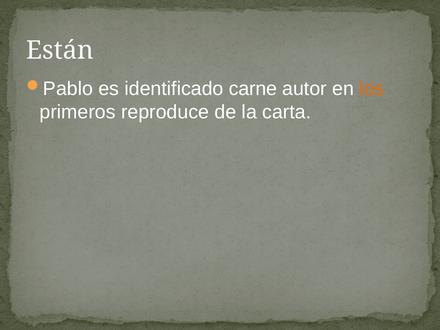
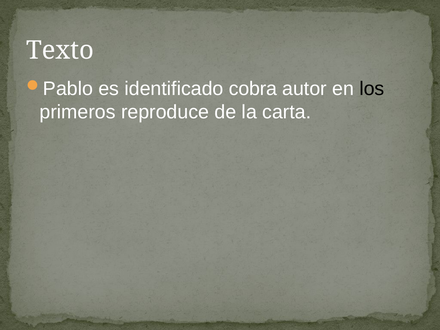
Están: Están -> Texto (60, 50)
carne: carne -> cobra (253, 89)
los colour: orange -> black (372, 89)
